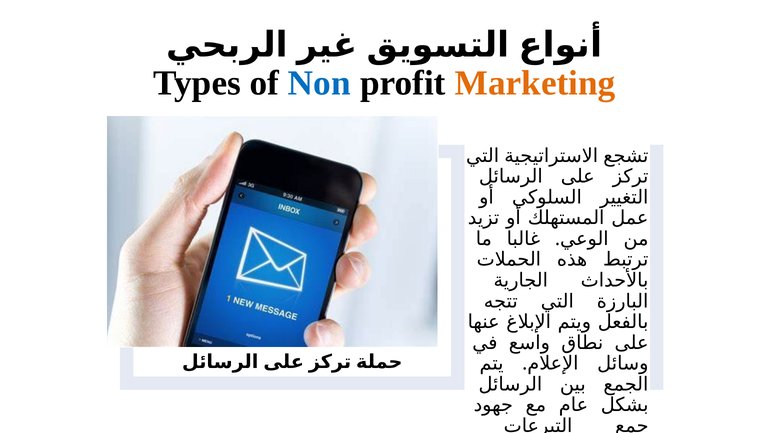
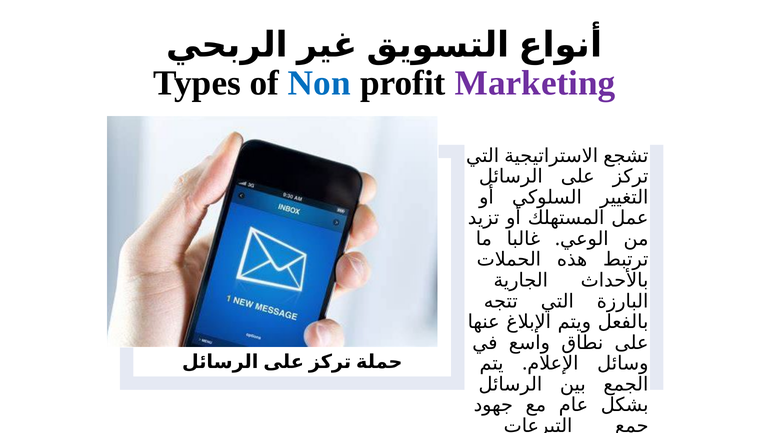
Marketing colour: orange -> purple (535, 83)
